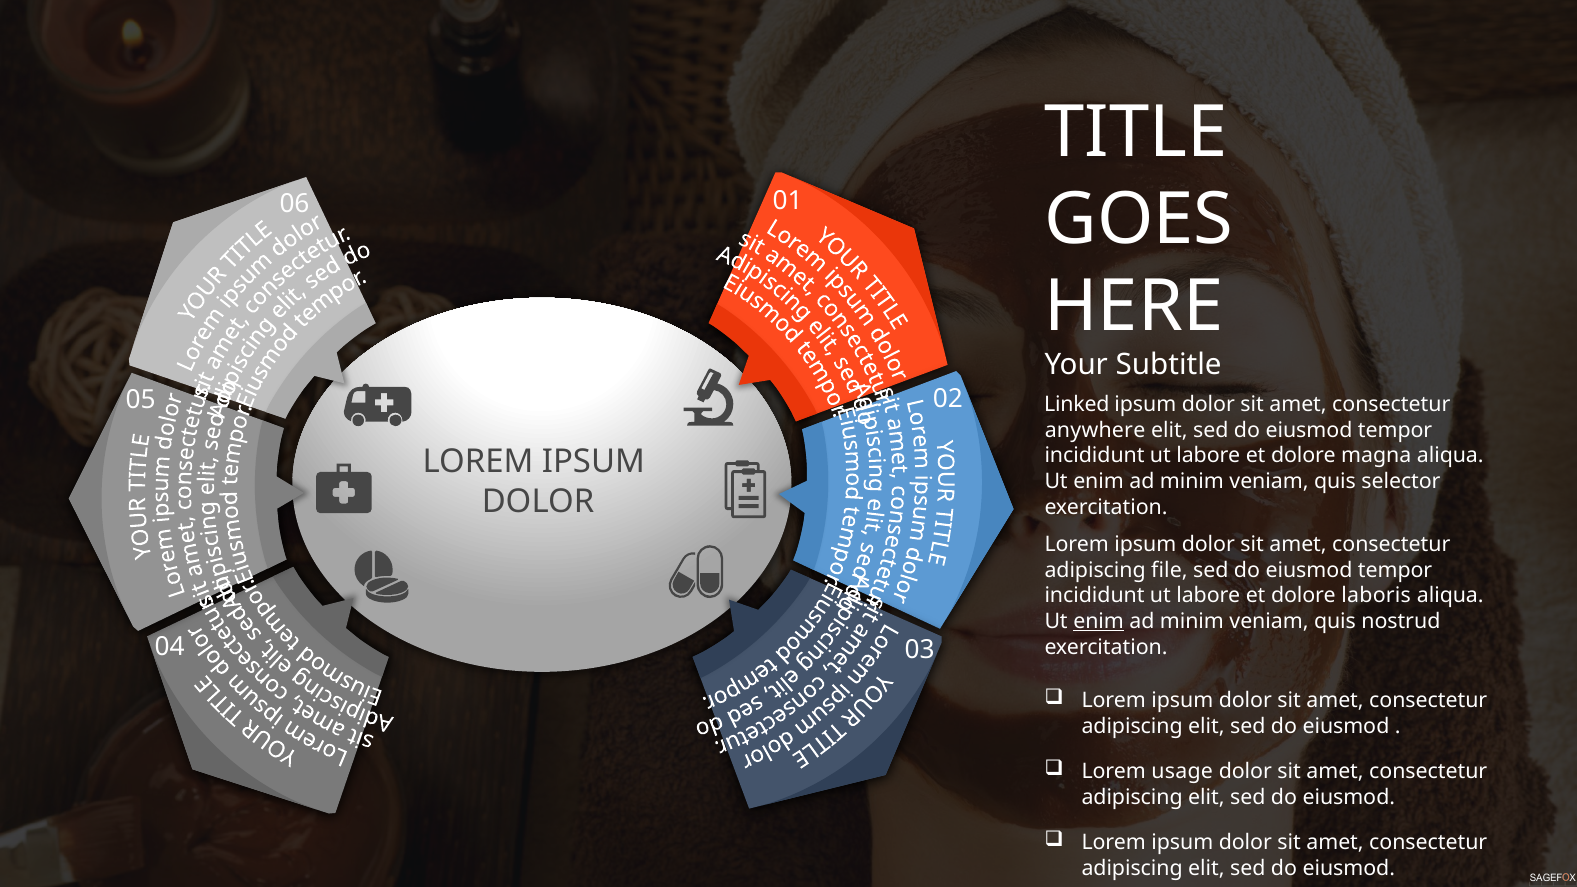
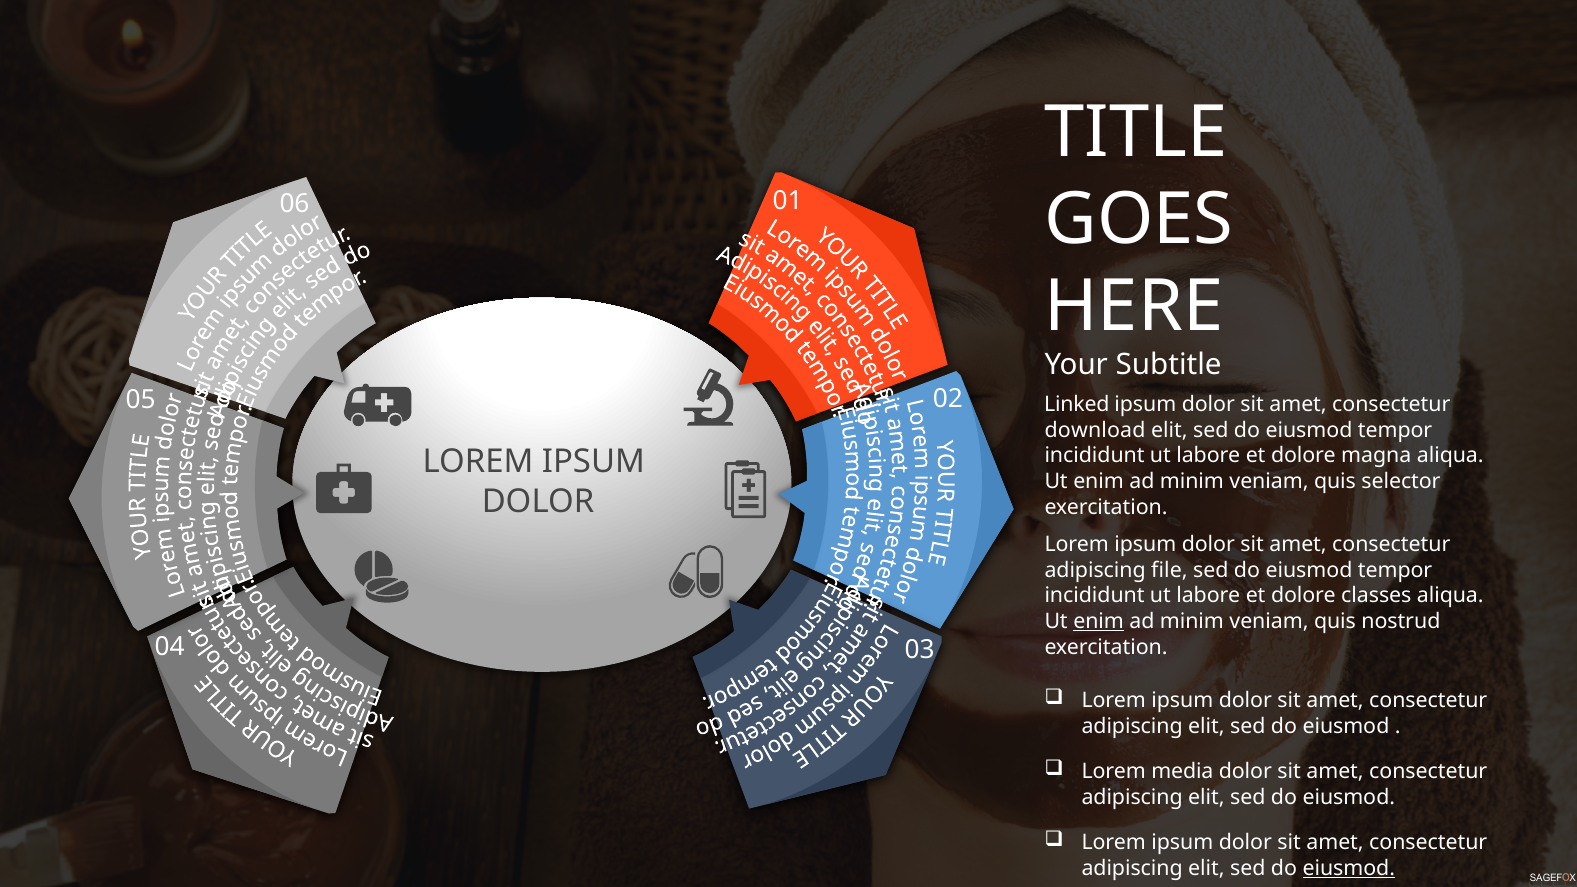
anywhere: anywhere -> download (1095, 430)
laboris: laboris -> classes (1376, 596)
usage: usage -> media (1182, 772)
eiusmod underline: none -> present (1349, 868)
